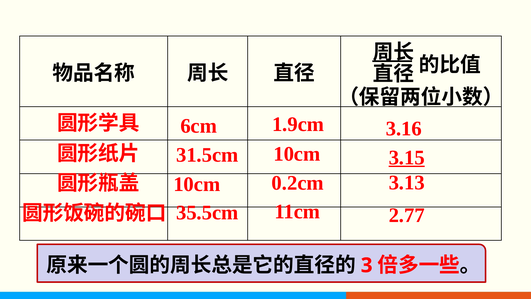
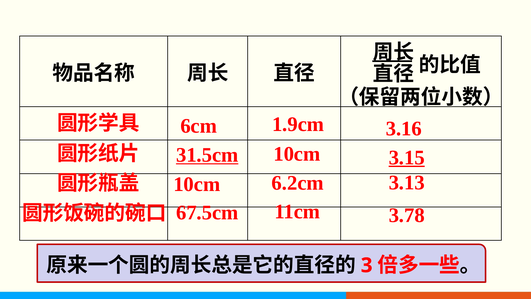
31.5cm underline: none -> present (207, 155)
0.2cm: 0.2cm -> 6.2cm (298, 183)
35.5cm: 35.5cm -> 67.5cm (207, 212)
2.77: 2.77 -> 3.78 (407, 215)
